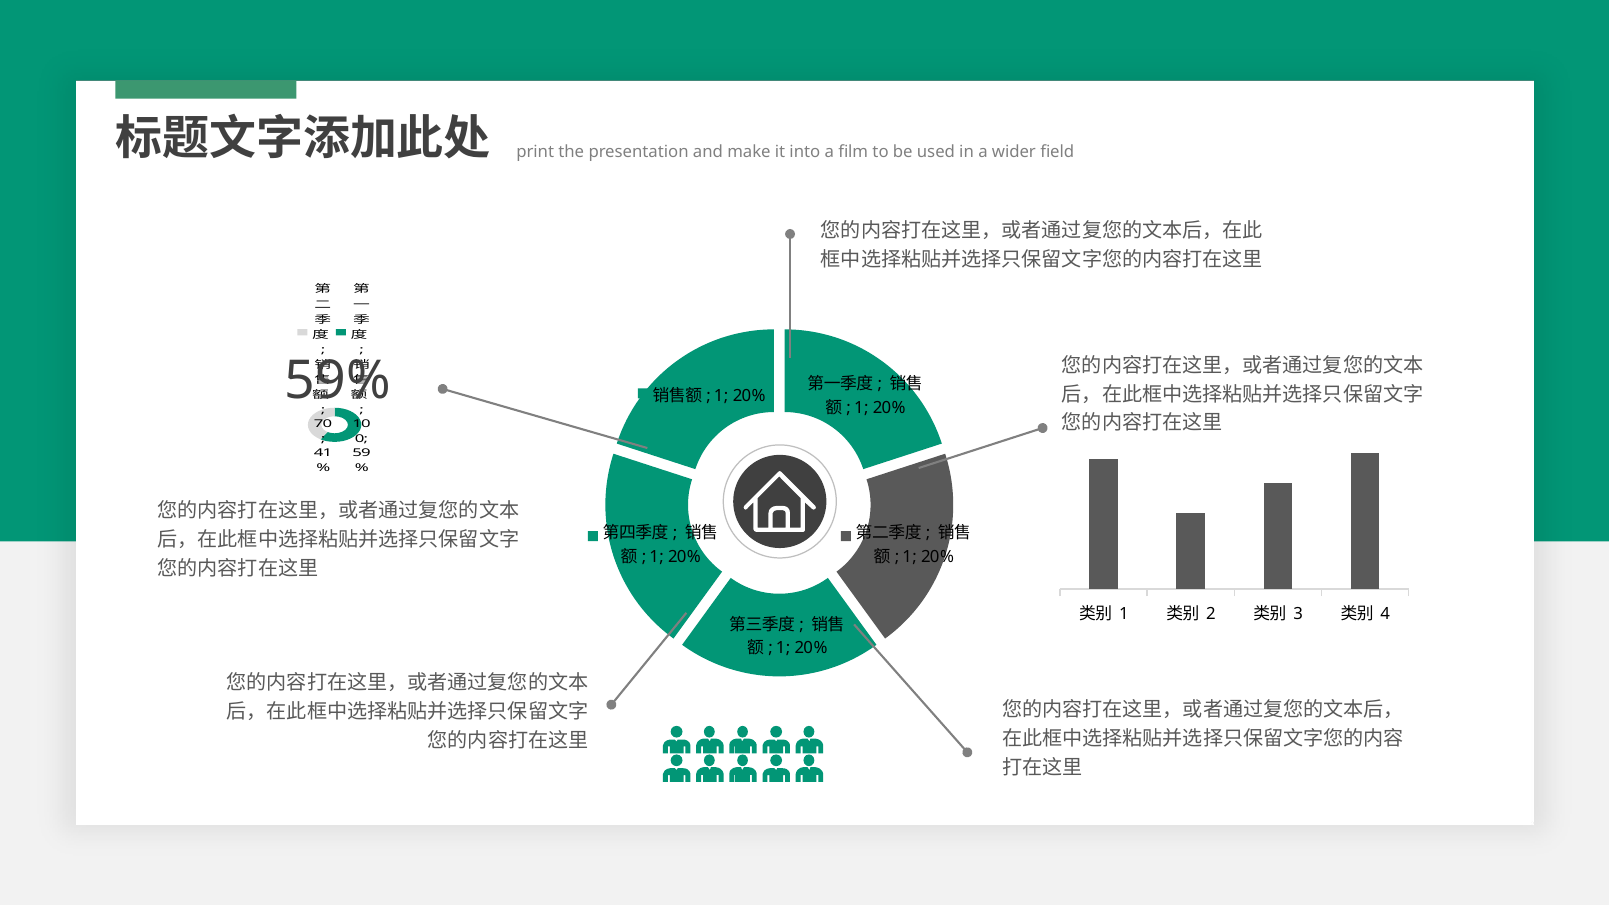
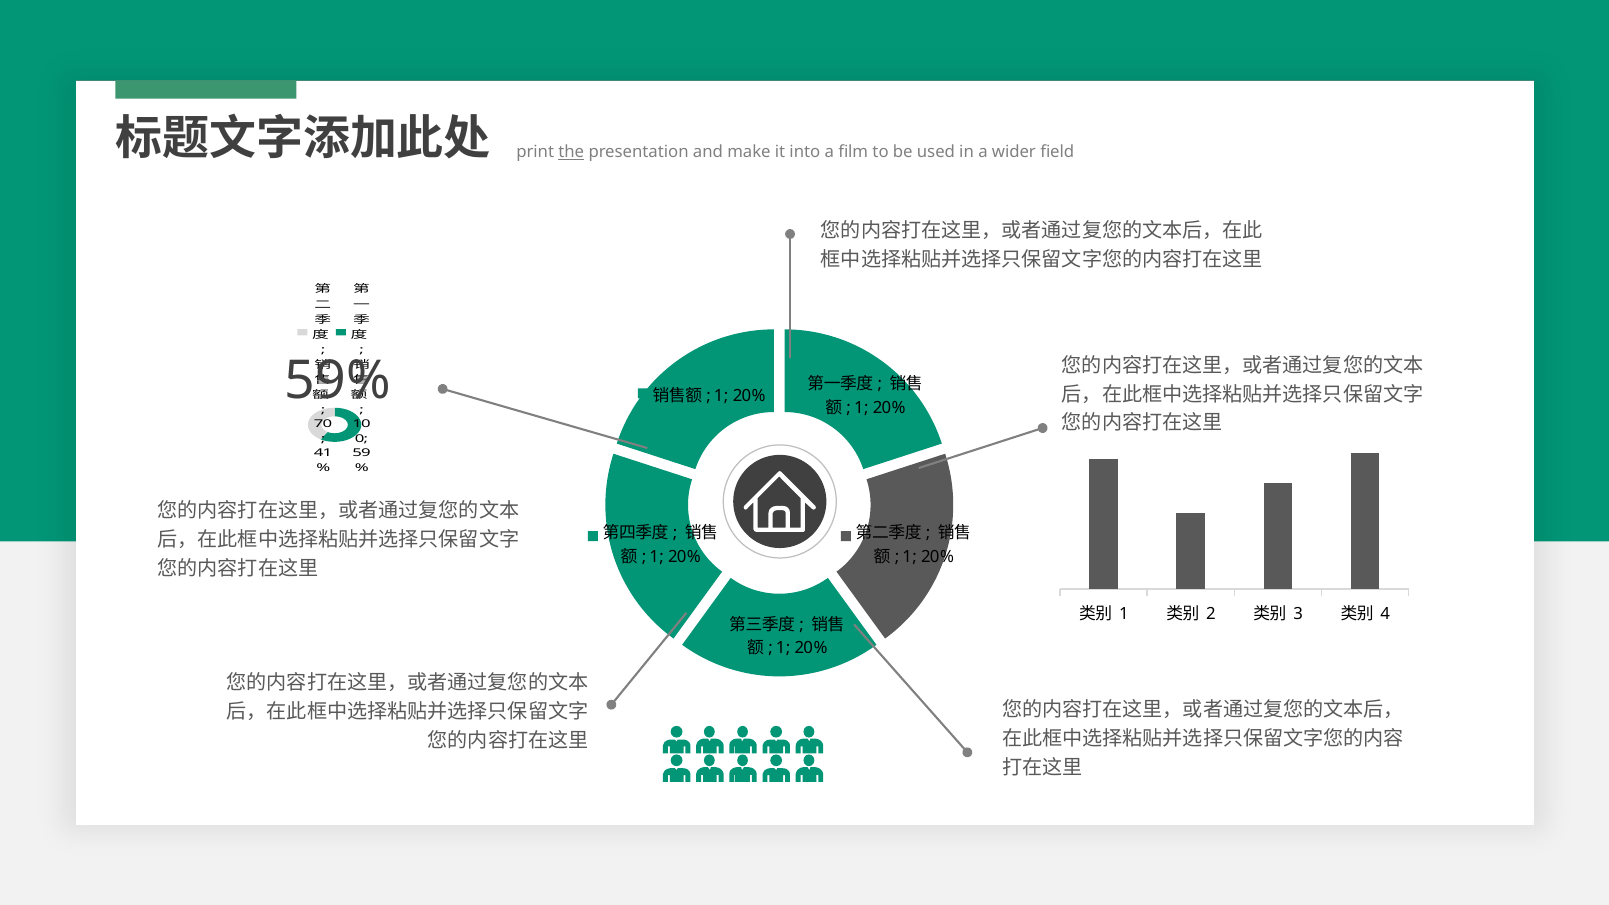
the underline: none -> present (571, 152)
